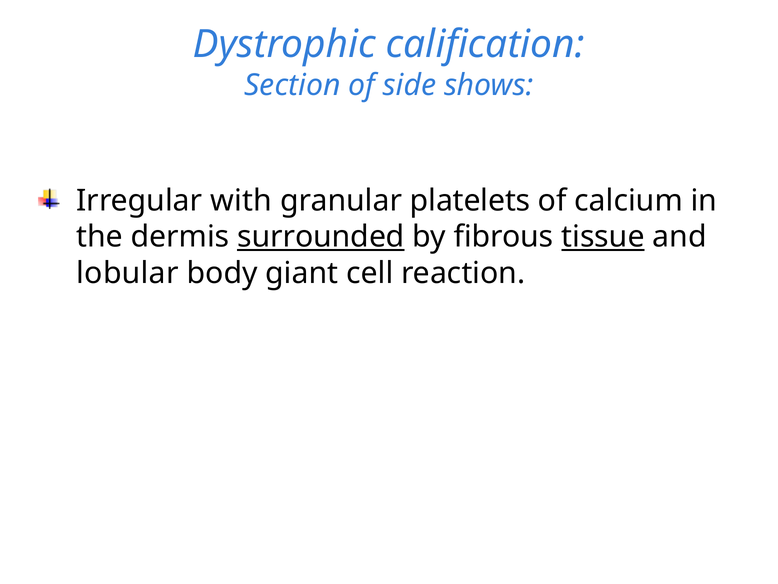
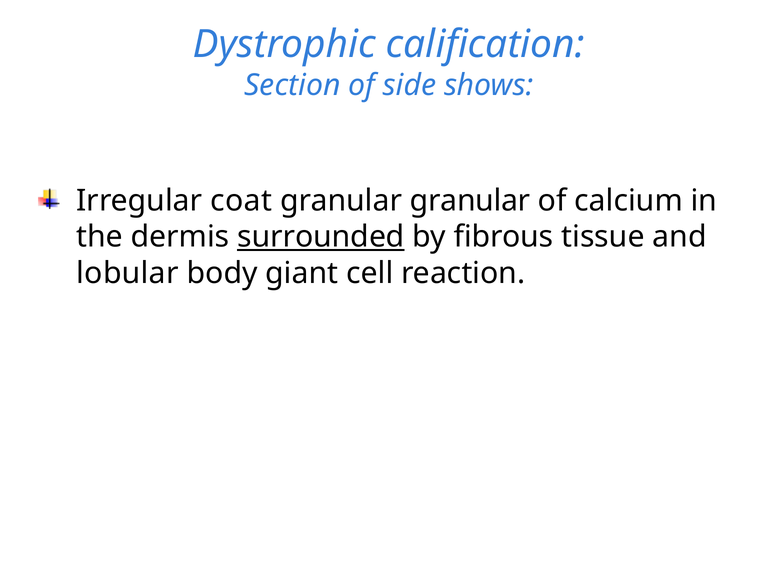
with: with -> coat (241, 200)
granular platelets: platelets -> granular (470, 200)
tissue underline: present -> none (603, 237)
